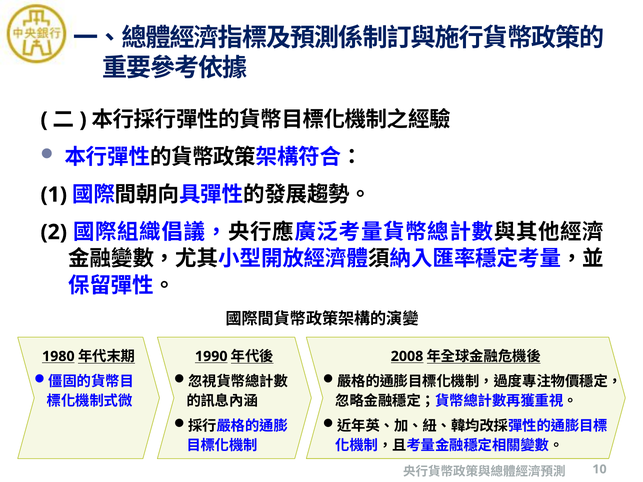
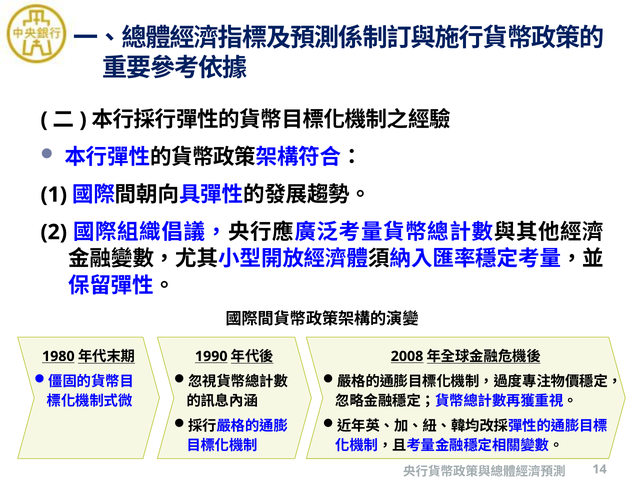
10: 10 -> 14 (600, 469)
